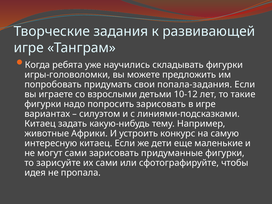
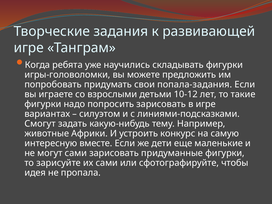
Китаец: Китаец -> Смогут (40, 124)
интересную китаец: китаец -> вместе (96, 143)
